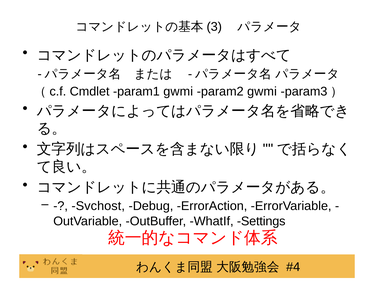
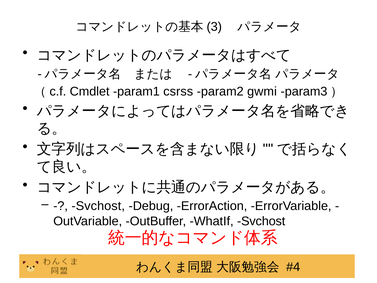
param1 gwmi: gwmi -> csrss (178, 91)
WhatIf Settings: Settings -> Svchost (261, 221)
